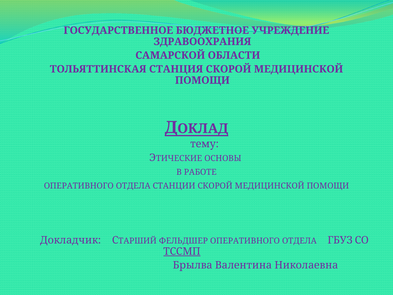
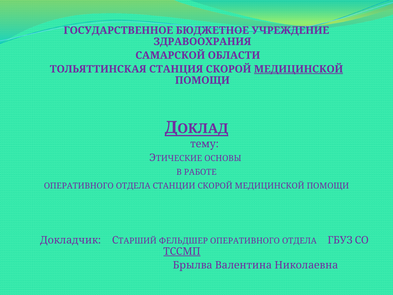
МЕДИЦИНСКОЙ underline: none -> present (299, 69)
